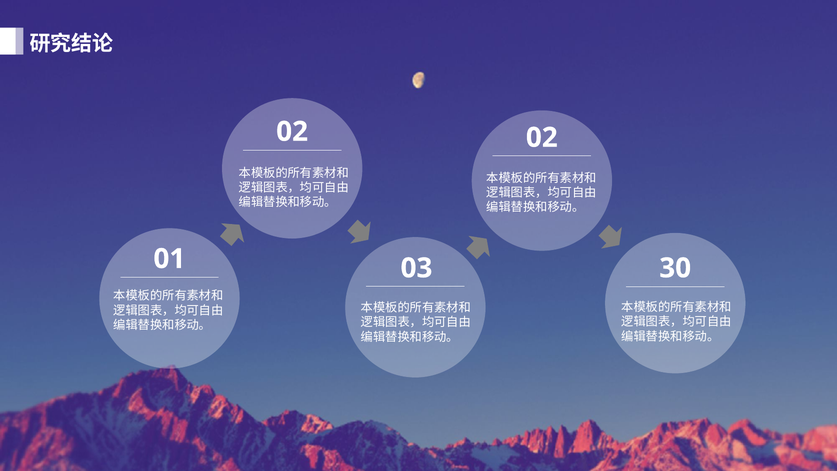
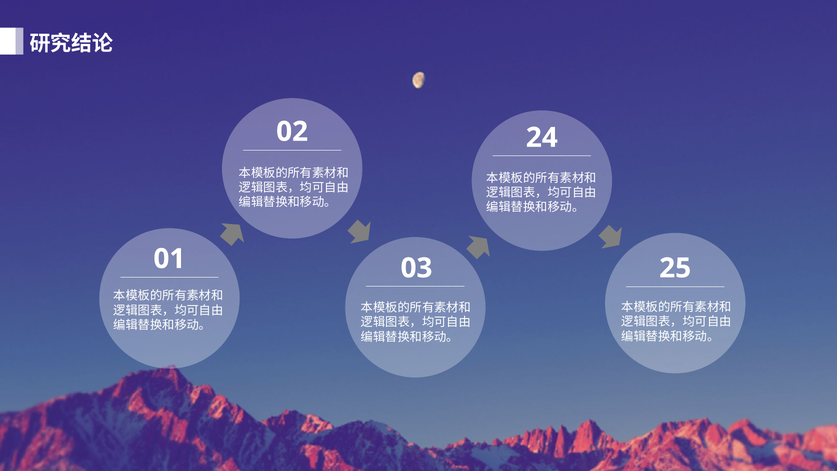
02 02: 02 -> 24 (542, 138)
30: 30 -> 25 (675, 268)
